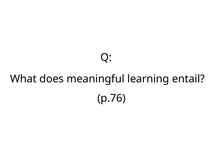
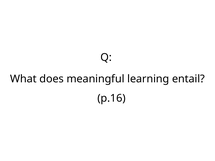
p.76: p.76 -> p.16 (112, 98)
